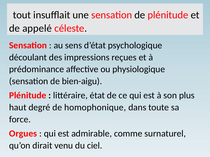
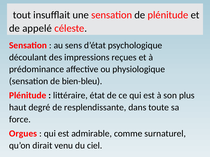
bien-aigu: bien-aigu -> bien-bleu (82, 81)
homophonique: homophonique -> resplendissante (95, 108)
